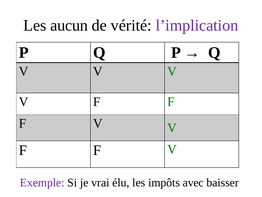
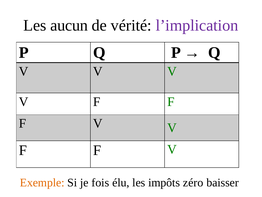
Exemple colour: purple -> orange (42, 182)
vrai: vrai -> fois (100, 182)
avec: avec -> zéro (193, 182)
